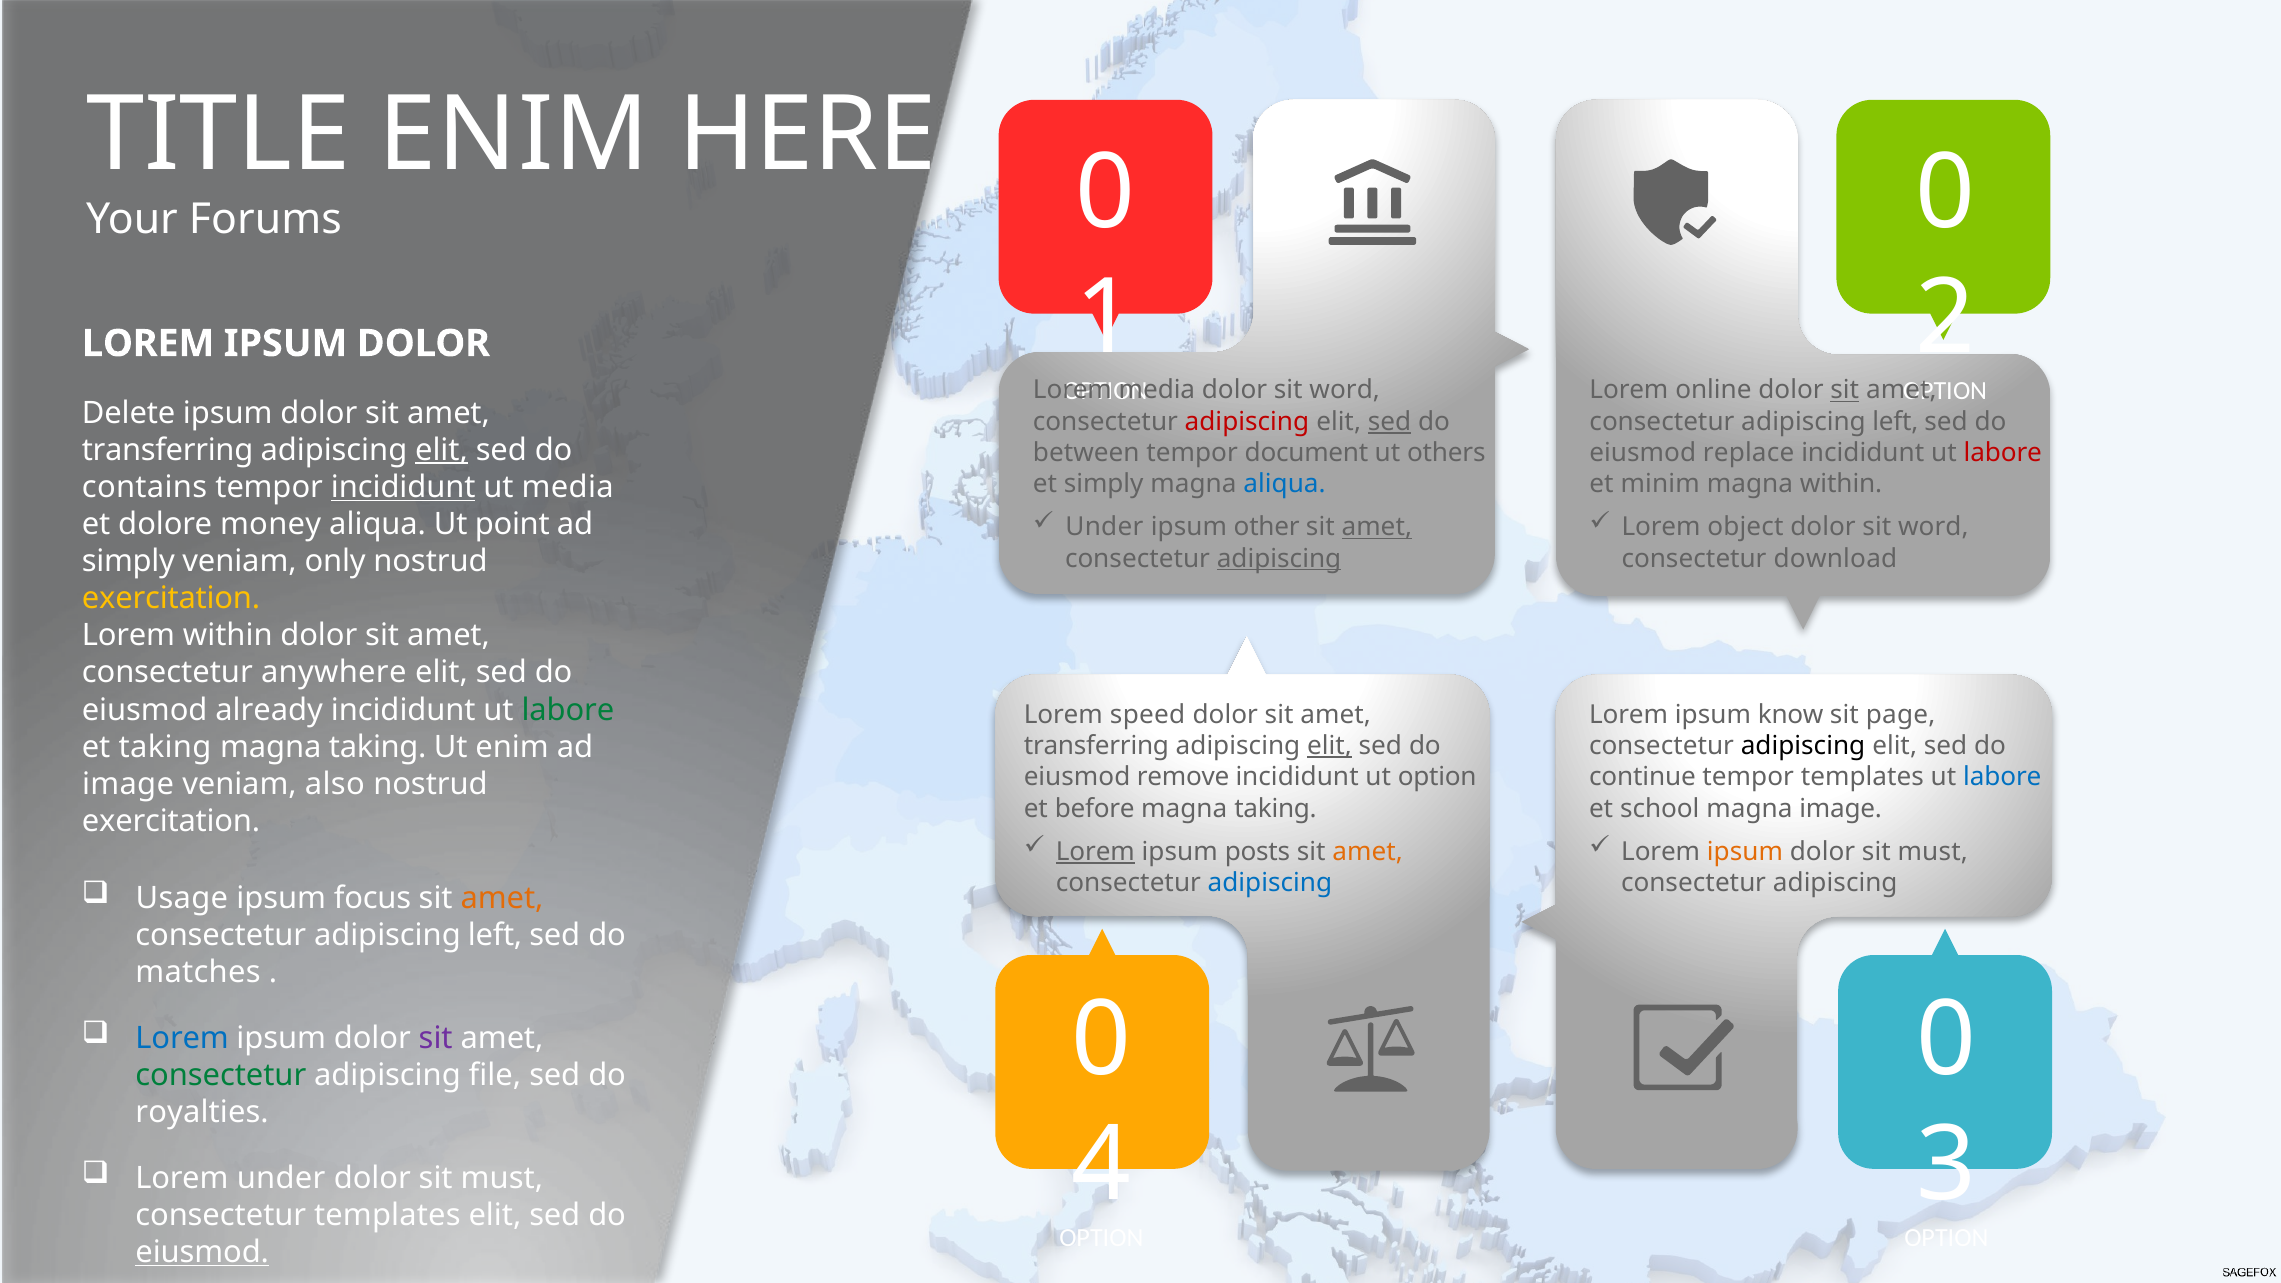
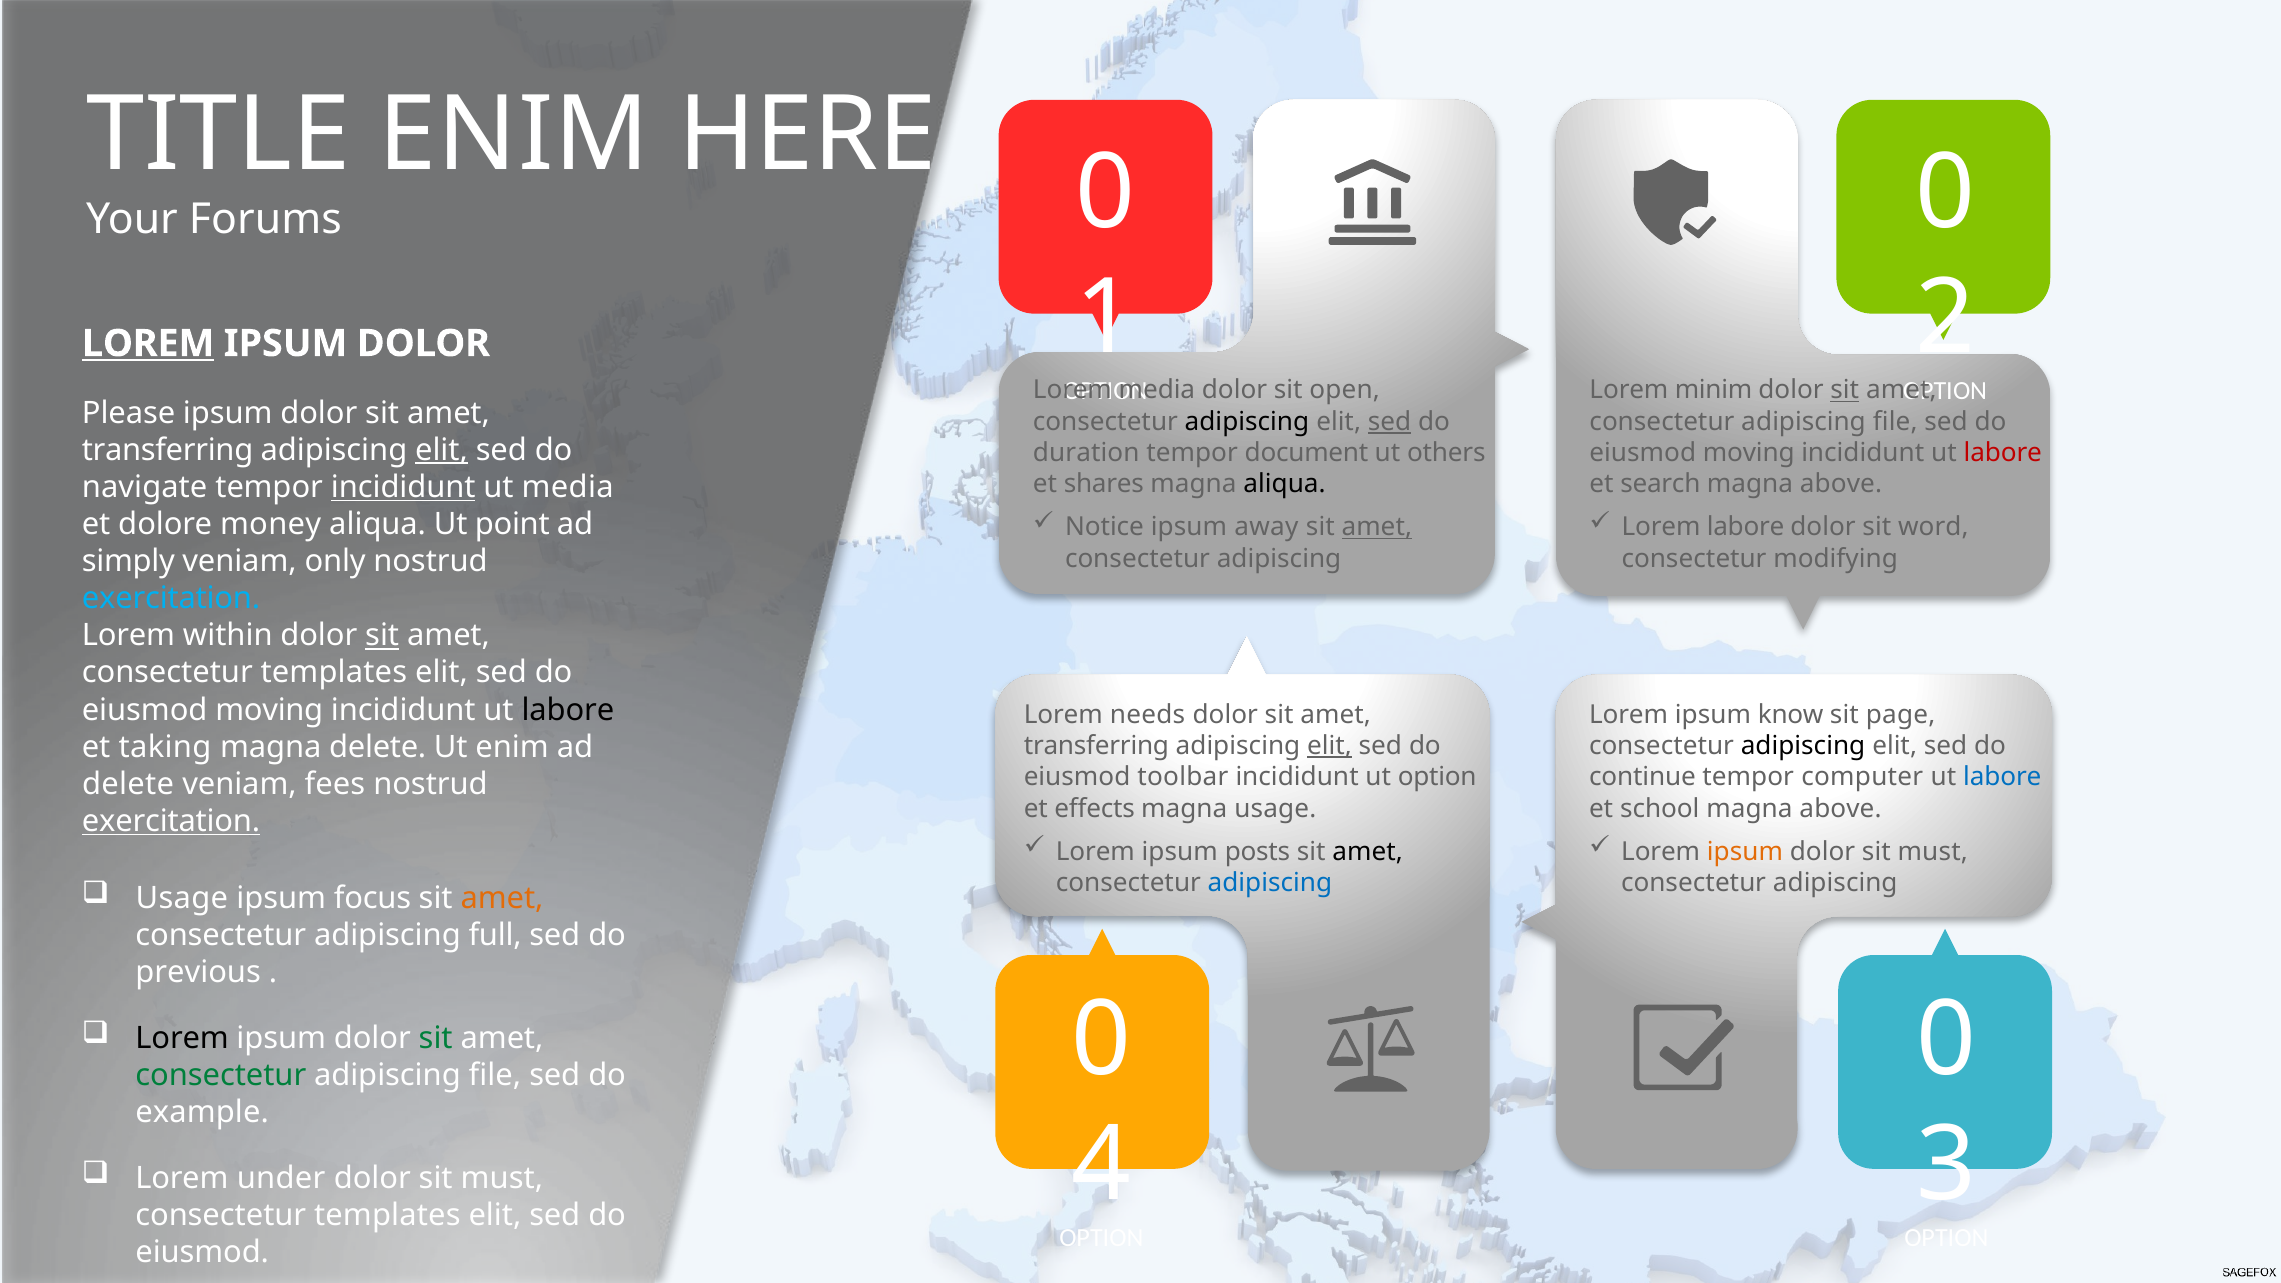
LOREM underline: none -> present (148, 344)
word: word -> open (1345, 390)
online: online -> minim (1714, 390)
Delete: Delete -> Please (129, 413)
adipiscing colour: red -> black (1247, 422)
left: left -> file (1895, 422)
between: between -> duration (1086, 453)
replace: replace -> moving (1749, 453)
et simply: simply -> shares (1104, 484)
aliqua colour: blue -> black (1285, 484)
minim: minim -> search (1660, 484)
within: within -> above (1841, 484)
contains: contains -> navigate (145, 487)
Under: Under -> Notice (1105, 527)
other: other -> away (1266, 527)
Lorem object: object -> labore (1746, 527)
adipiscing underline: present -> none (1279, 558)
download: download -> modifying (1836, 558)
exercitation colour: yellow -> light blue (171, 599)
sit underline: none -> present (382, 636)
anywhere: anywhere -> templates (334, 673)
already: already -> moving (269, 710)
labore colour: green -> black (568, 710)
speed: speed -> needs (1148, 715)
taking: taking -> delete (378, 747)
remove: remove -> toolbar (1183, 777)
tempor templates: templates -> computer (1862, 777)
image: image -> delete (128, 784)
also: also -> fees (335, 784)
before: before -> effects (1095, 809)
taking: taking -> usage (1275, 809)
image: image -> above (1841, 809)
exercitation underline: none -> present (171, 821)
Lorem underline: present -> none (1095, 852)
amet colour: orange -> black (1368, 852)
left: left -> full (495, 935)
matches: matches -> previous (198, 972)
Lorem colour: blue -> black (182, 1038)
sit colour: purple -> green (436, 1038)
royalties: royalties -> example (202, 1112)
eiusmod underline: present -> none (202, 1252)
